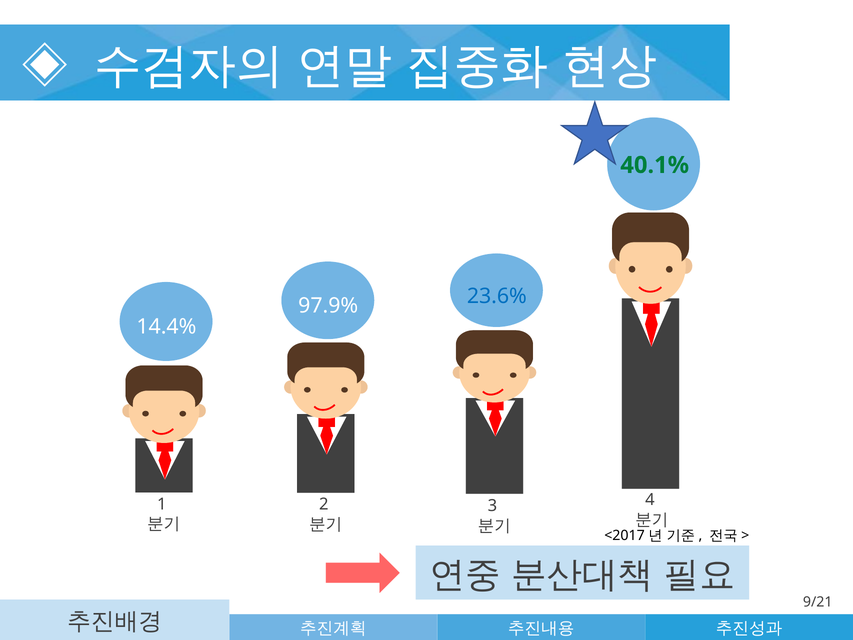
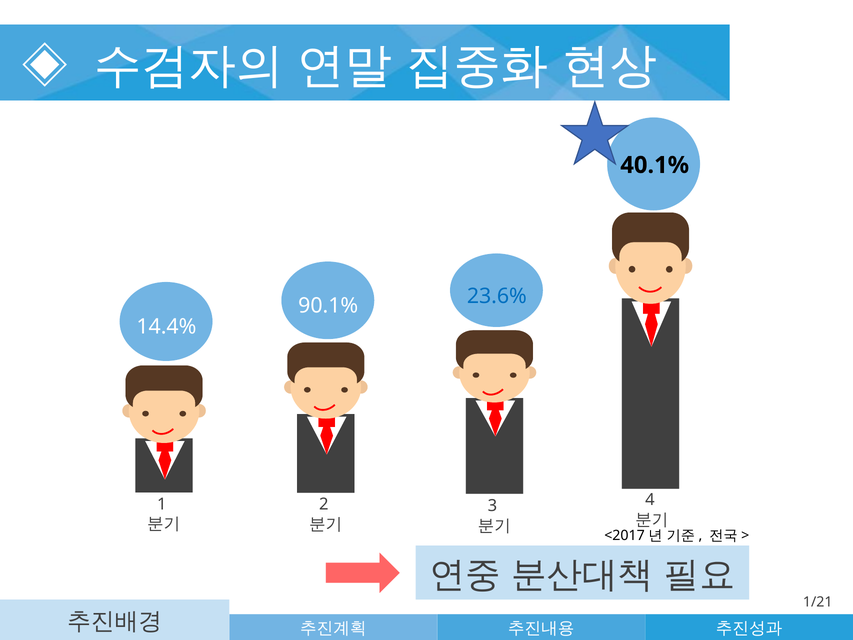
40.1% colour: green -> black (655, 165)
97.9%: 97.9% -> 90.1% (328, 305)
9/21: 9/21 -> 1/21 (818, 602)
